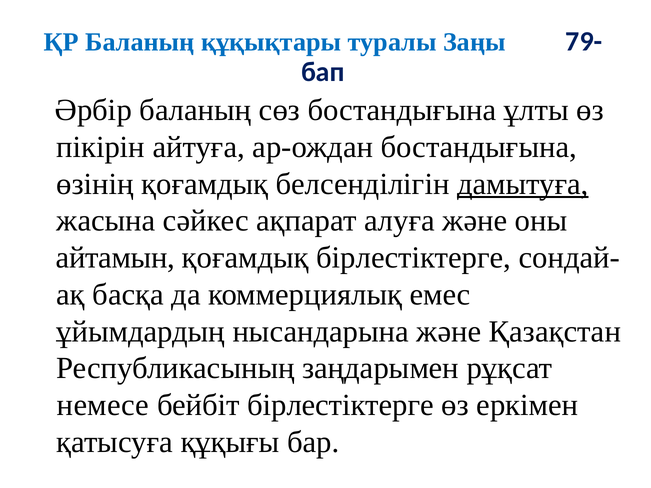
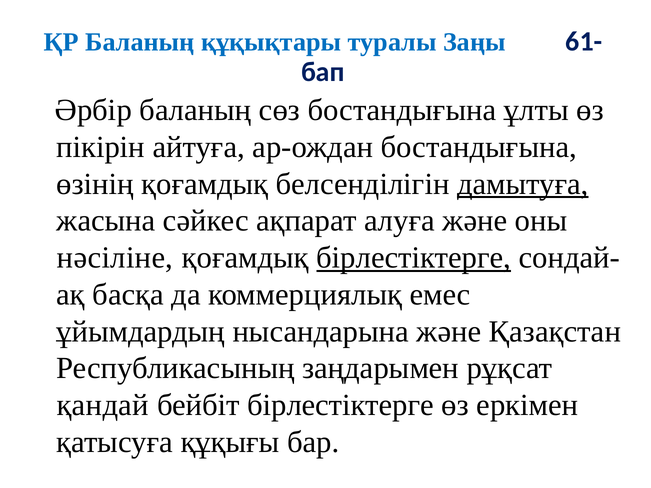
79-: 79- -> 61- (584, 42)
айтамын: айтамын -> нәсіліне (115, 258)
бiрлестiктерге underline: none -> present (414, 258)
немесе: немесе -> қандай (103, 405)
